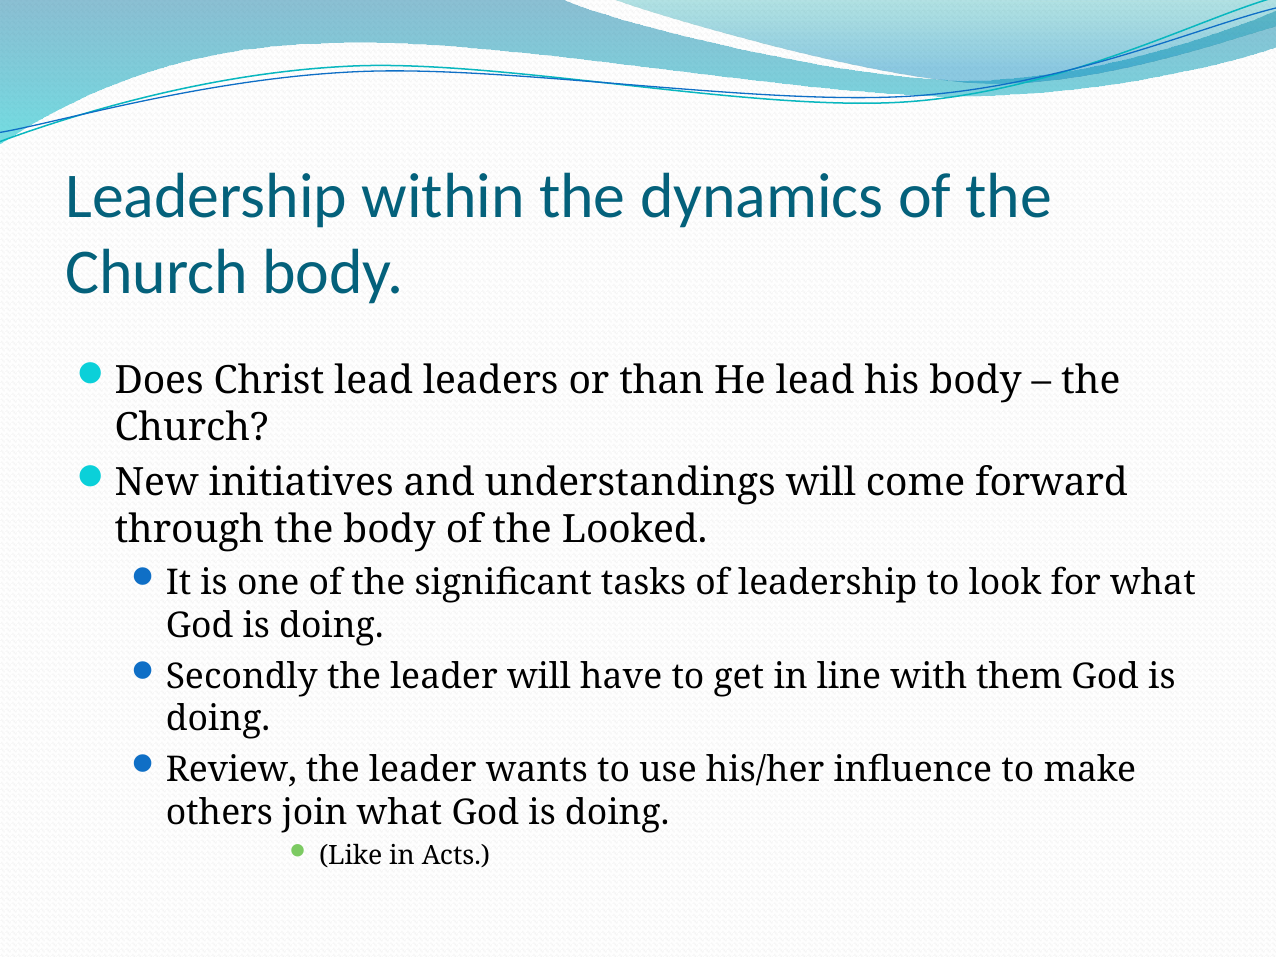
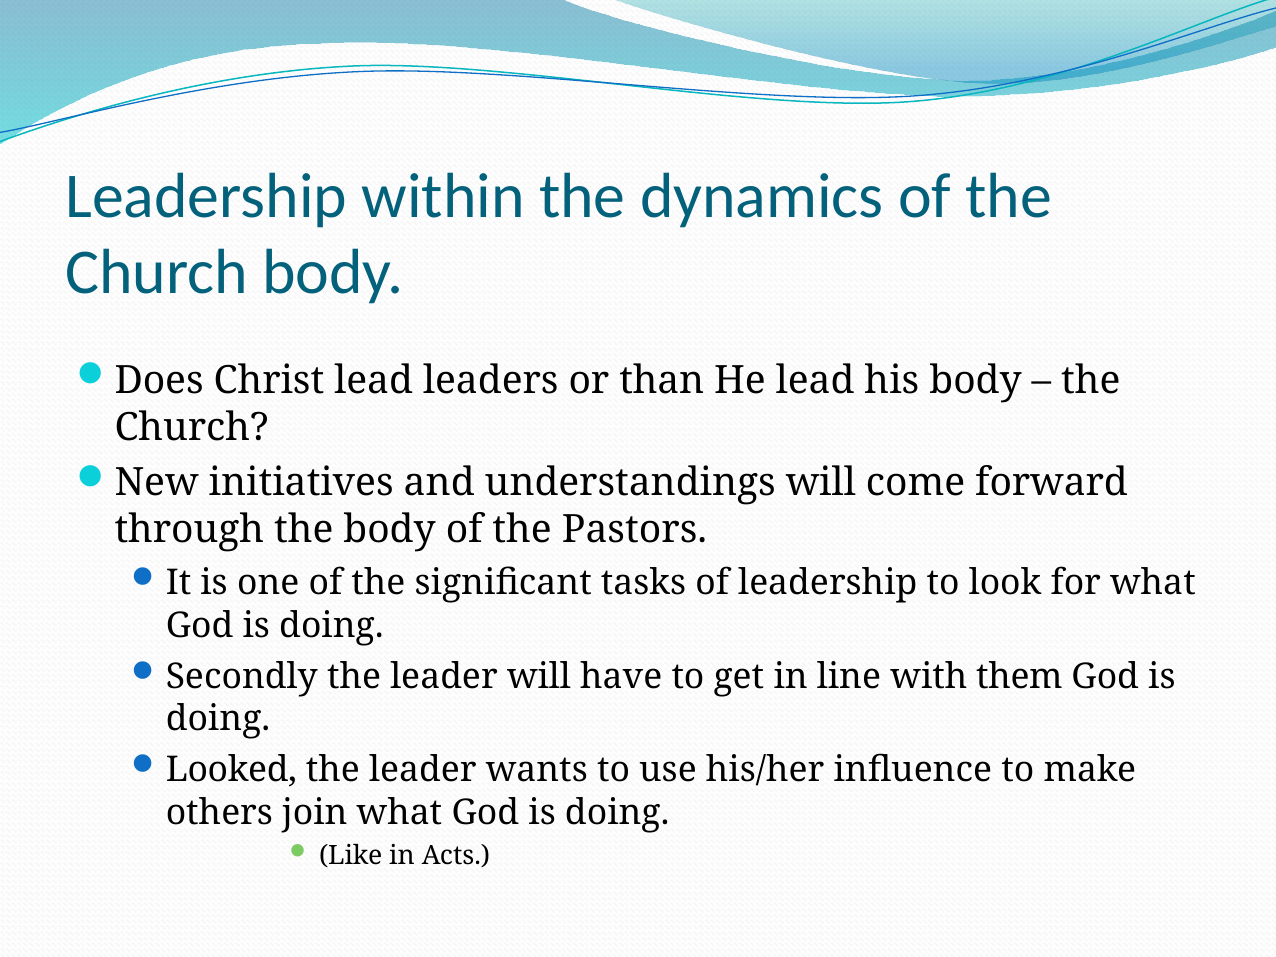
Looked: Looked -> Pastors (635, 530)
Review: Review -> Looked (231, 770)
